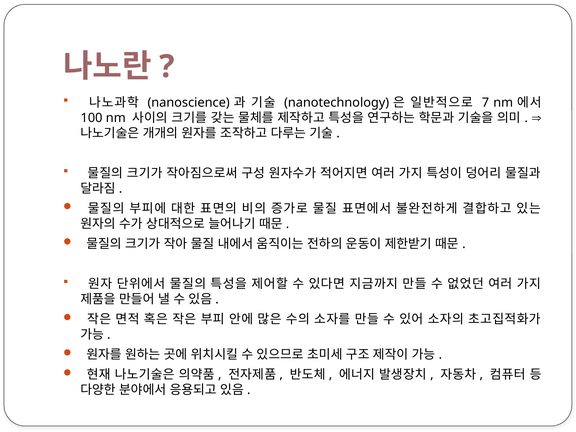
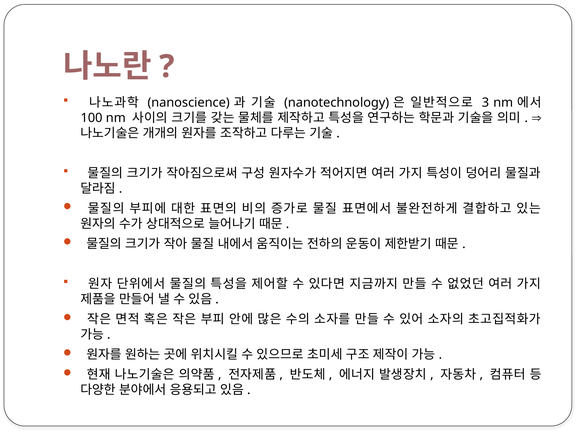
7: 7 -> 3 (485, 103)
